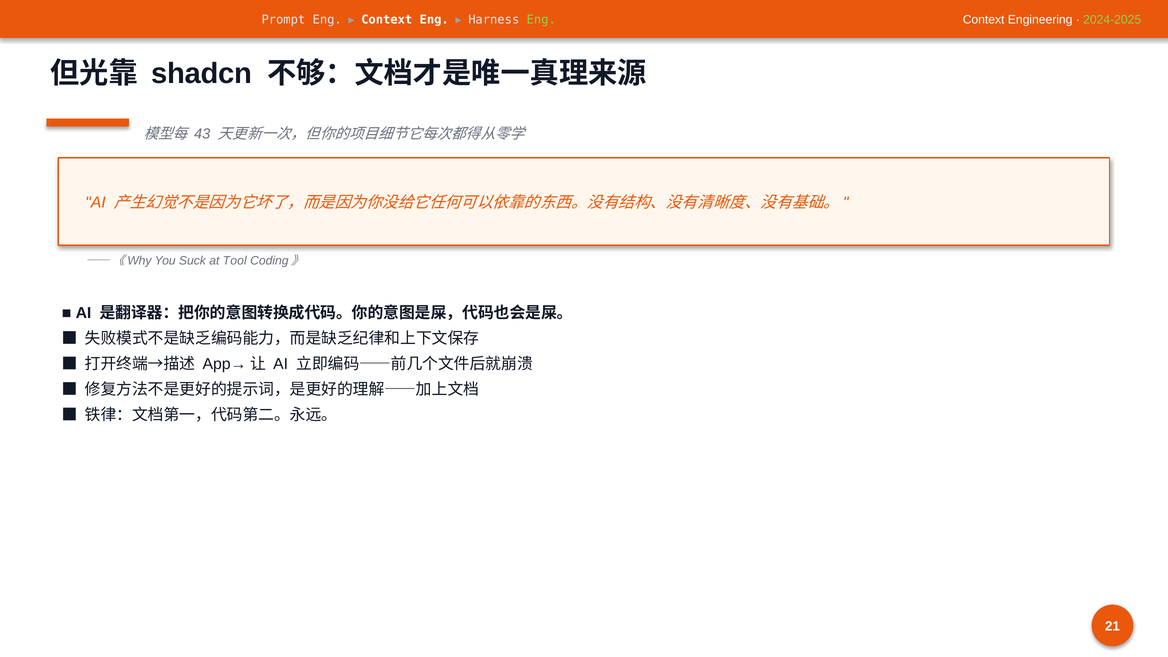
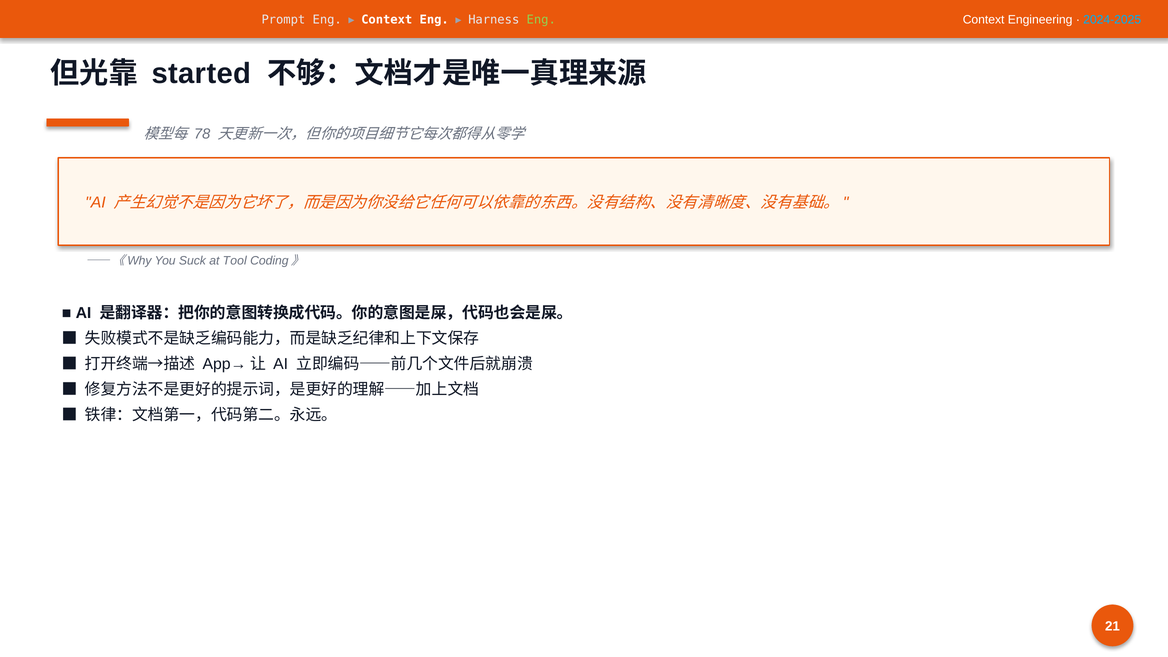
2024-2025 colour: light green -> light blue (1112, 20)
shadcn: shadcn -> started (201, 74)
43: 43 -> 78 (202, 134)
